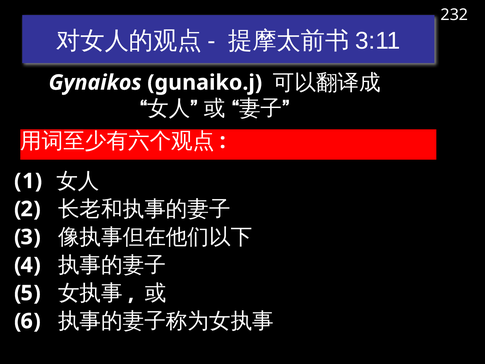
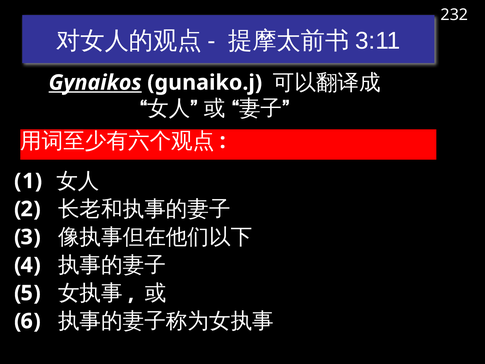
Gynaikos underline: none -> present (95, 83)
